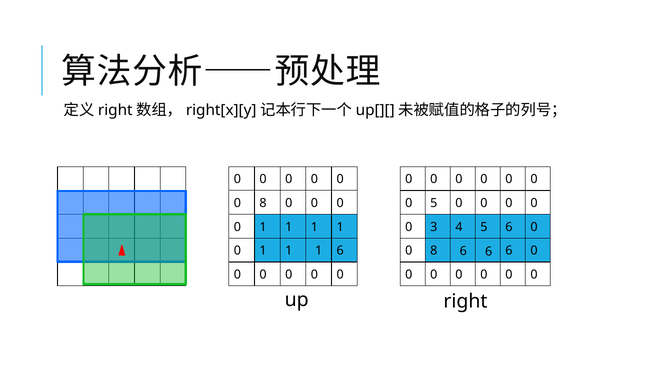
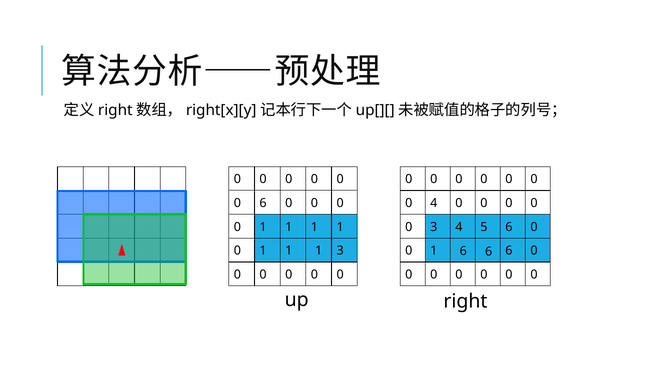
8: 8 -> 6 (263, 203)
0 5: 5 -> 4 (434, 203)
1 6: 6 -> 3 (340, 251)
8: 8 -> 1 (434, 251)
